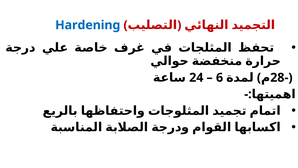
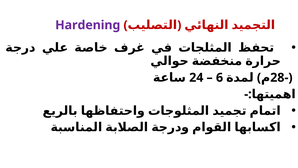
Hardening colour: blue -> purple (88, 25)
